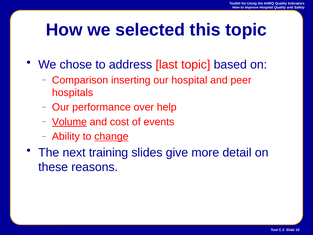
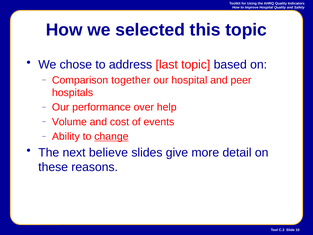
inserting: inserting -> together (131, 80)
Volume underline: present -> none (69, 122)
training: training -> believe (108, 152)
